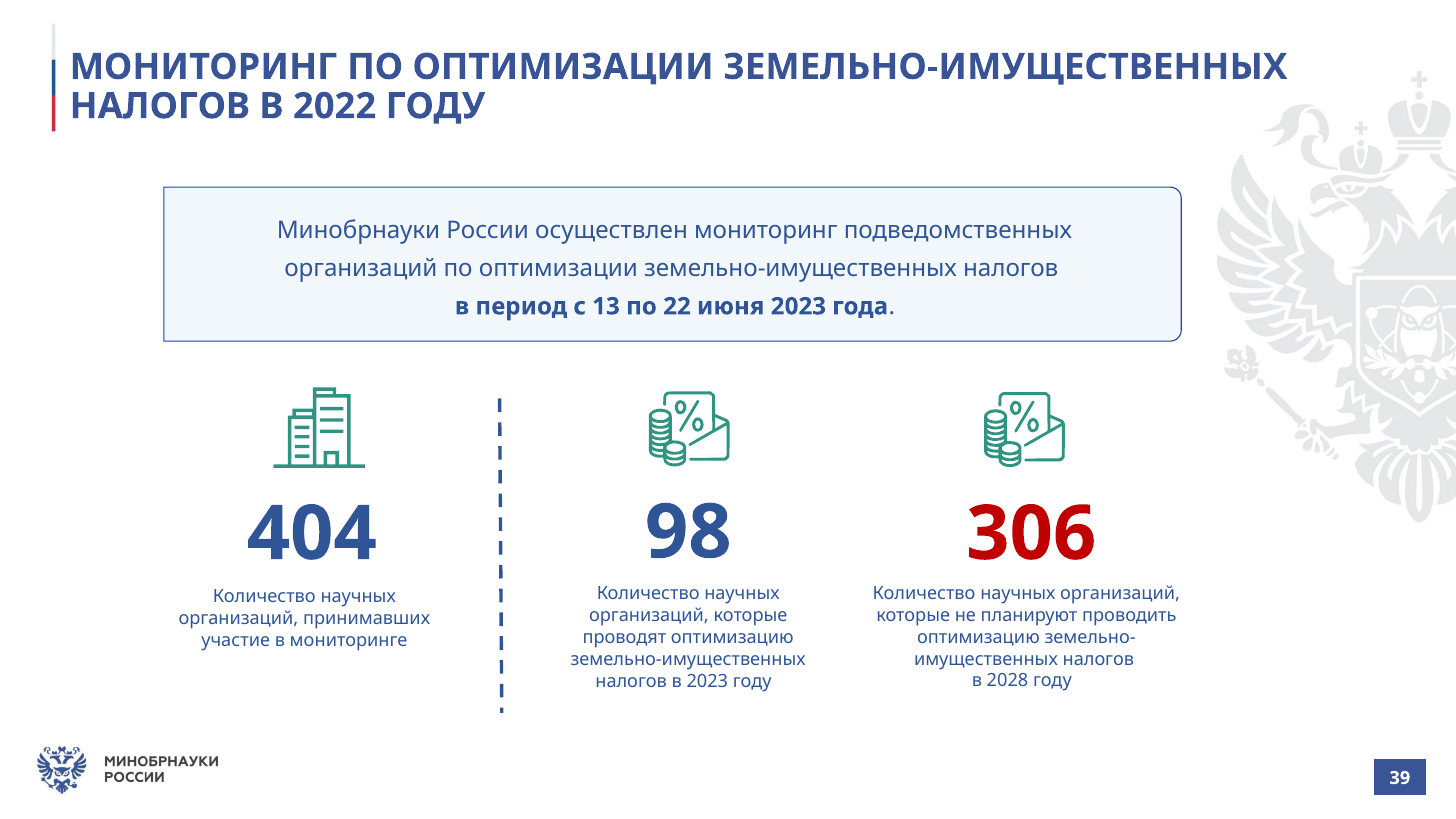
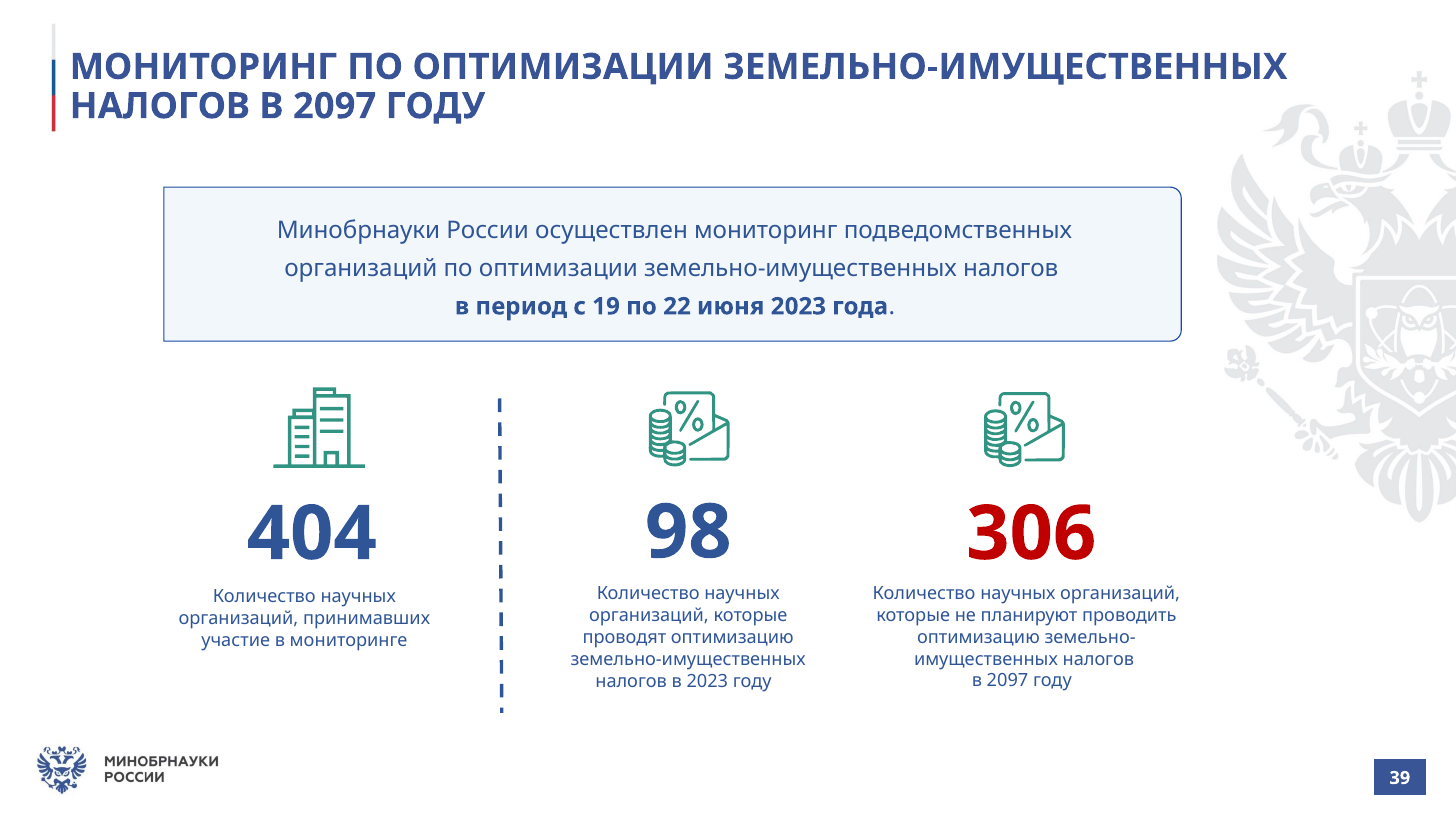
2022: 2022 -> 2097 (335, 106)
13: 13 -> 19 (606, 306)
2028: 2028 -> 2097 (1008, 681)
